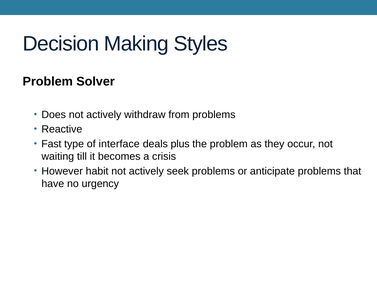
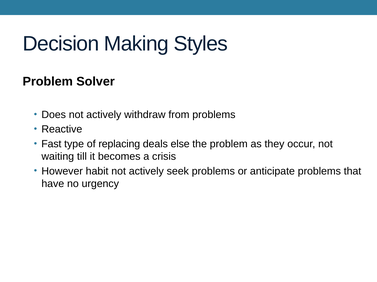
interface: interface -> replacing (119, 144)
plus: plus -> else (180, 144)
